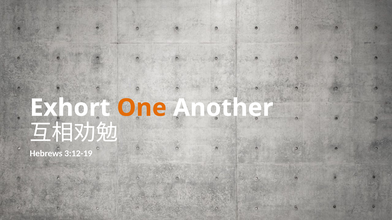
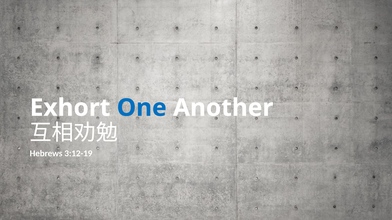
One colour: orange -> blue (142, 108)
